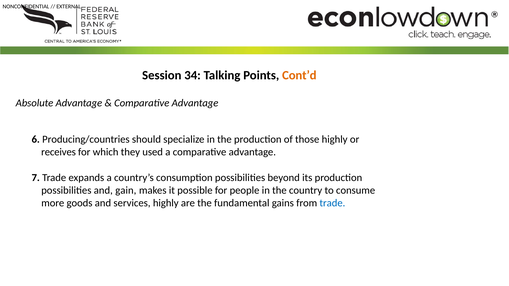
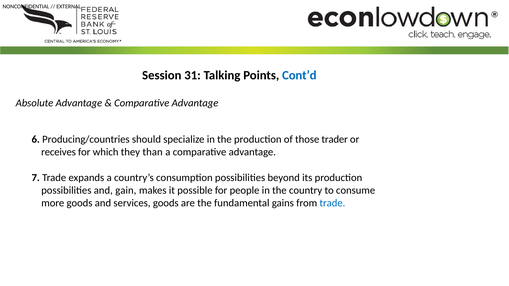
34: 34 -> 31 (193, 75)
Cont’d colour: orange -> blue (299, 75)
those highly: highly -> trader (335, 140)
used: used -> than (153, 152)
services highly: highly -> goods (166, 203)
